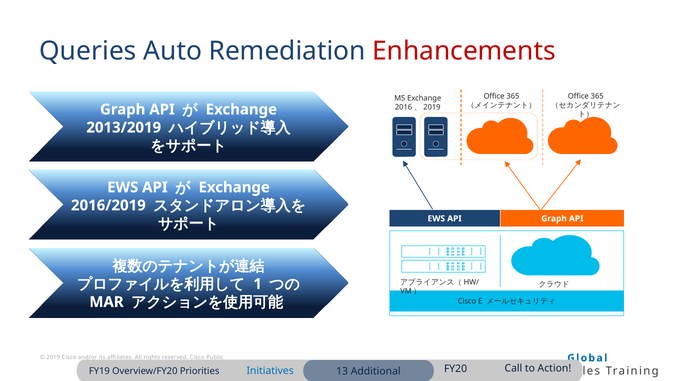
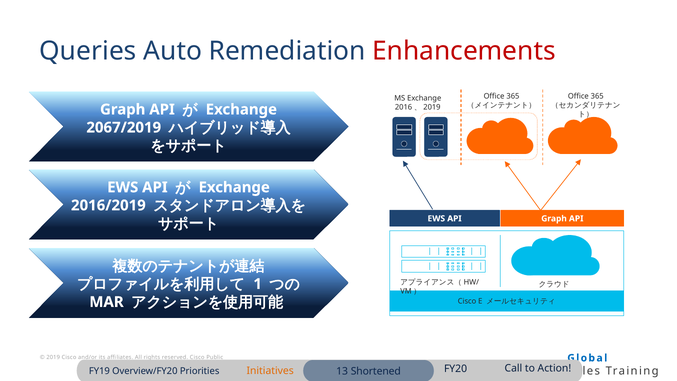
2013/2019: 2013/2019 -> 2067/2019 (124, 127)
Initiatives colour: blue -> orange (270, 371)
Additional: Additional -> Shortened (376, 371)
